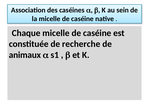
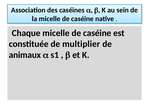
recherche: recherche -> multiplier (81, 44)
